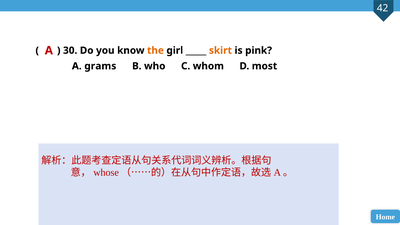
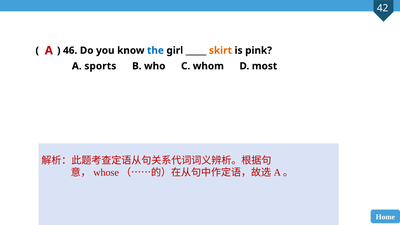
30: 30 -> 46 (70, 50)
the colour: orange -> blue (155, 50)
grams: grams -> sports (100, 66)
